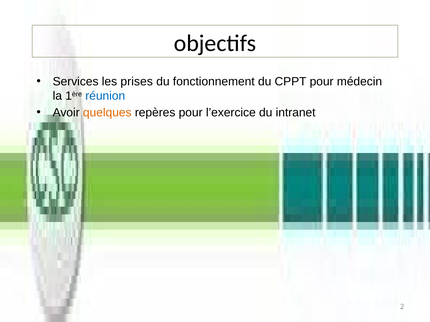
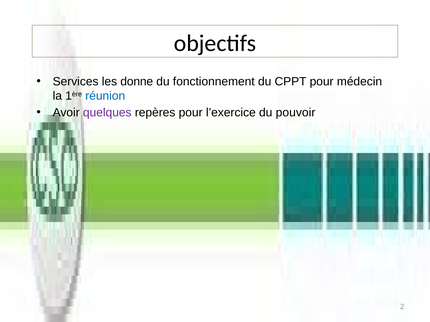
prises: prises -> donne (137, 82)
quelques colour: orange -> purple (107, 113)
intranet: intranet -> pouvoir (296, 113)
